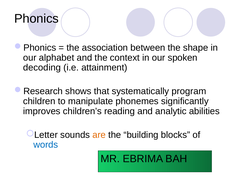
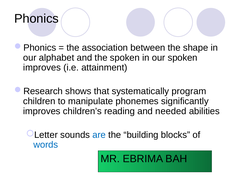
the context: context -> spoken (125, 58)
decoding: decoding -> improves (42, 67)
analytic: analytic -> needed (171, 111)
are colour: orange -> blue (99, 135)
